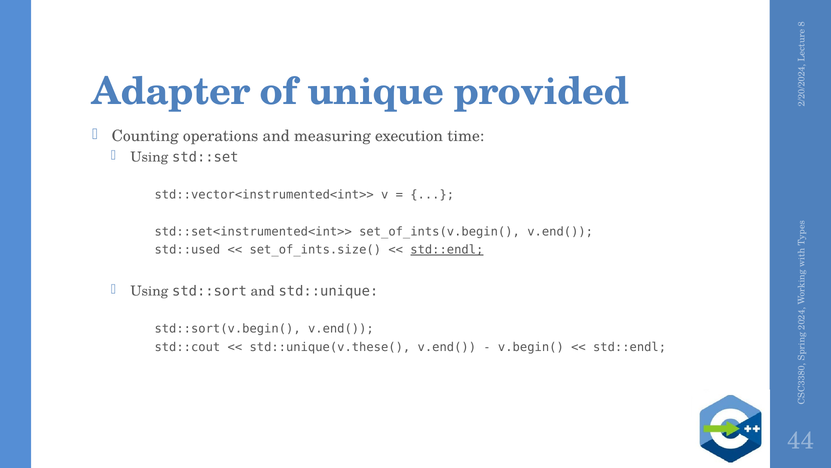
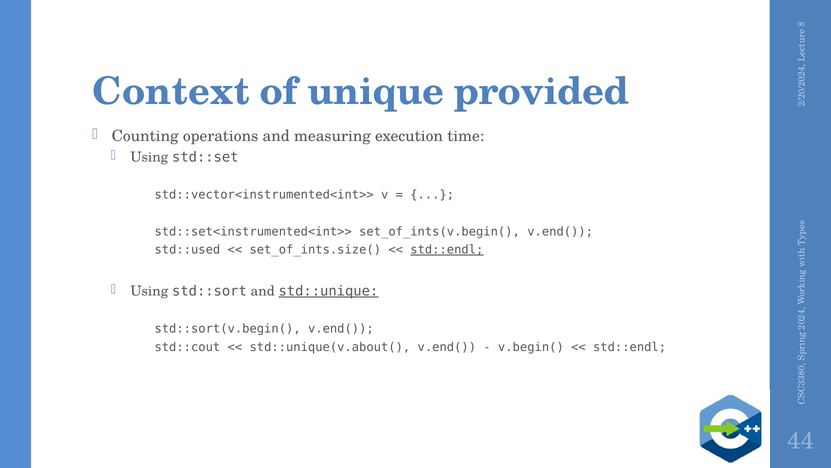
Adapter: Adapter -> Context (171, 91)
std::unique underline: none -> present (328, 291)
std::unique(v.these(: std::unique(v.these( -> std::unique(v.about( (330, 347)
